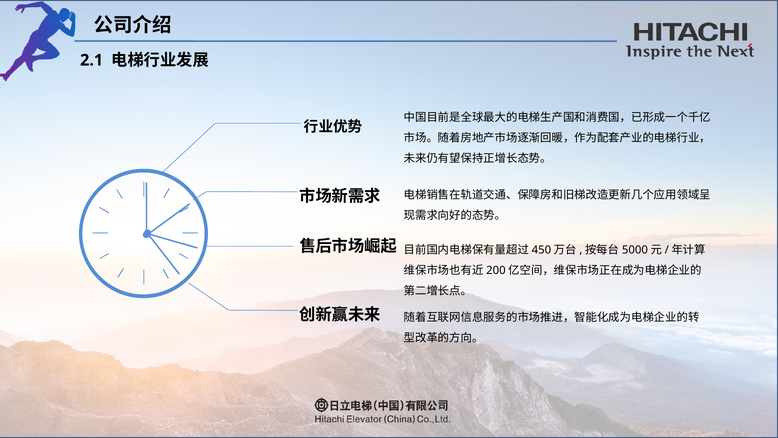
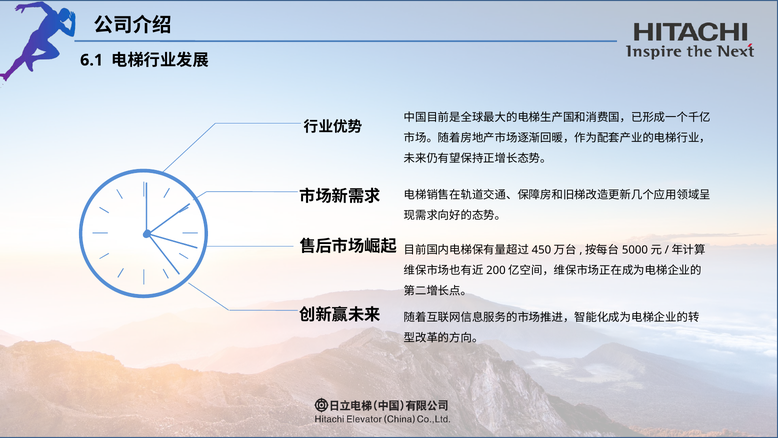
2.1: 2.1 -> 6.1 (92, 60)
